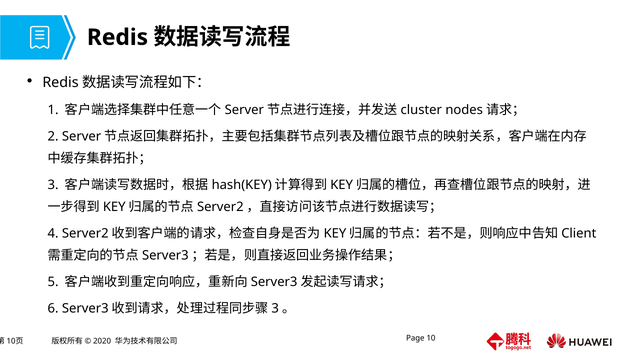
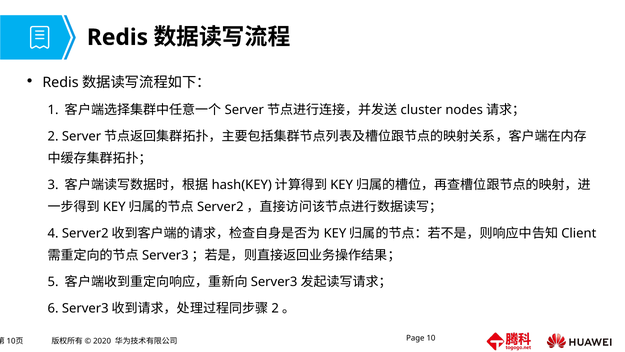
3: 3 -> 2 (275, 308)
